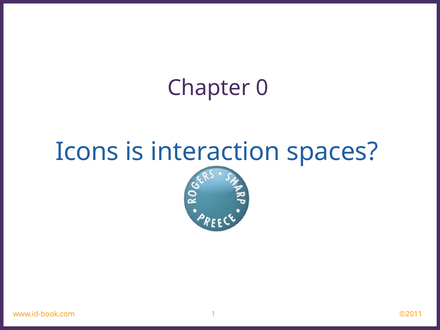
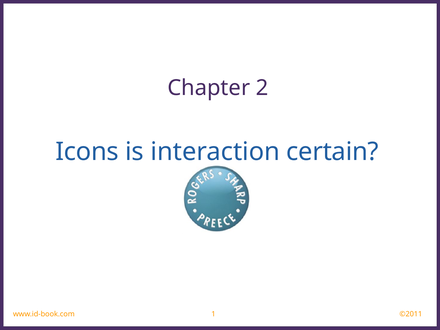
0: 0 -> 2 (262, 88)
spaces: spaces -> certain (332, 152)
